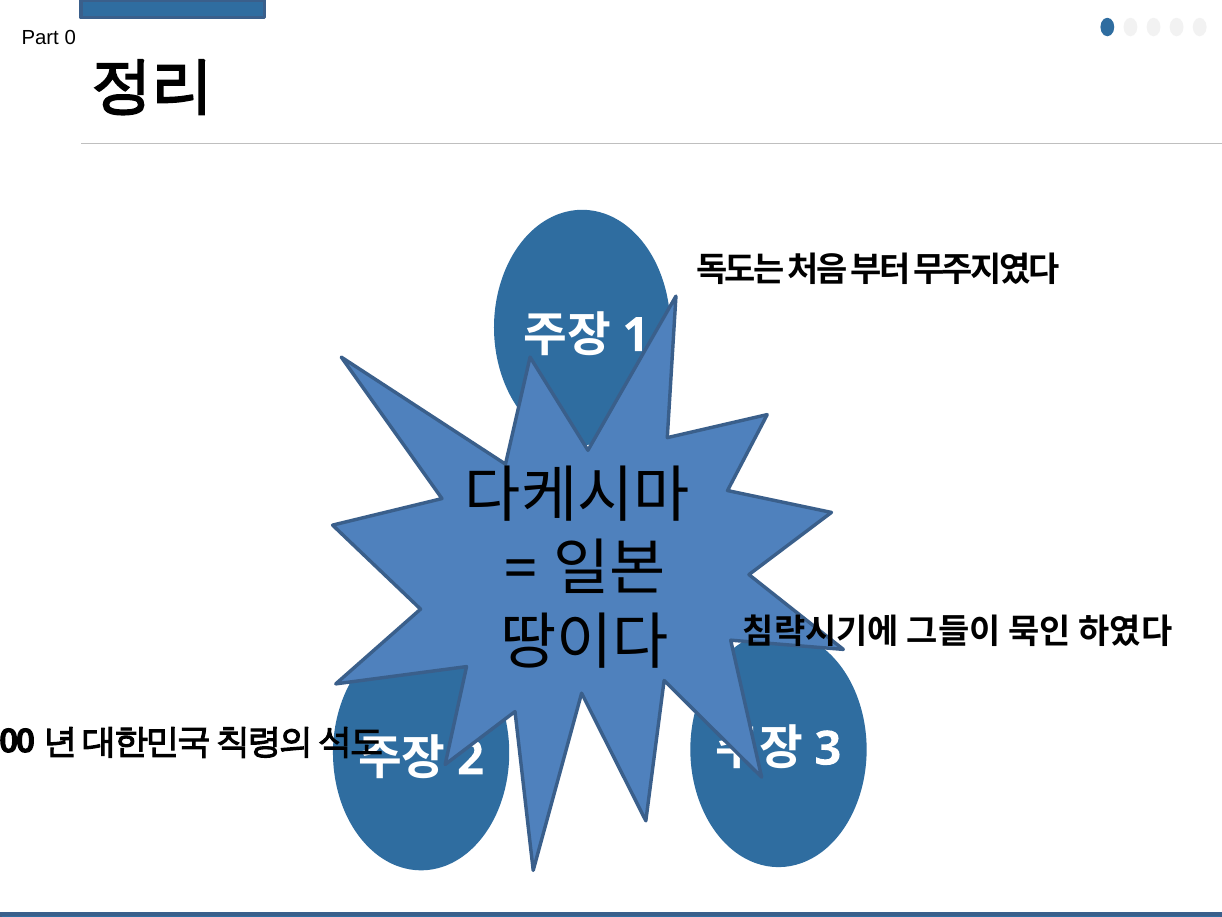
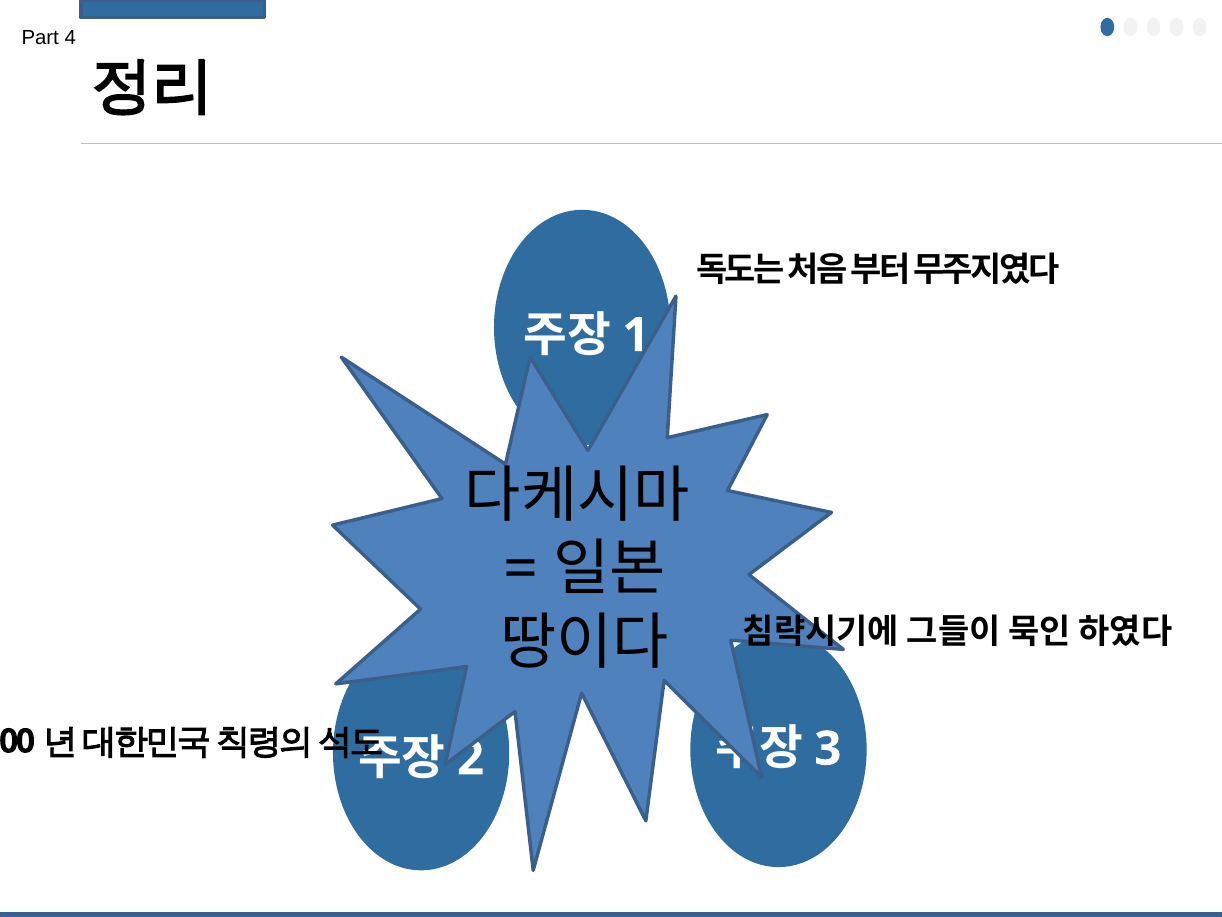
0: 0 -> 4 (70, 37)
